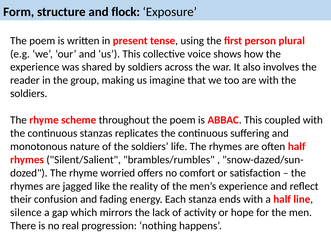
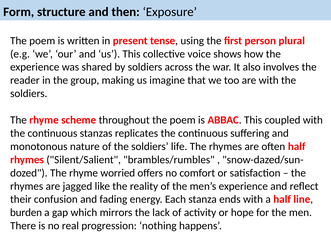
flock: flock -> then (126, 12)
silence: silence -> burden (26, 213)
